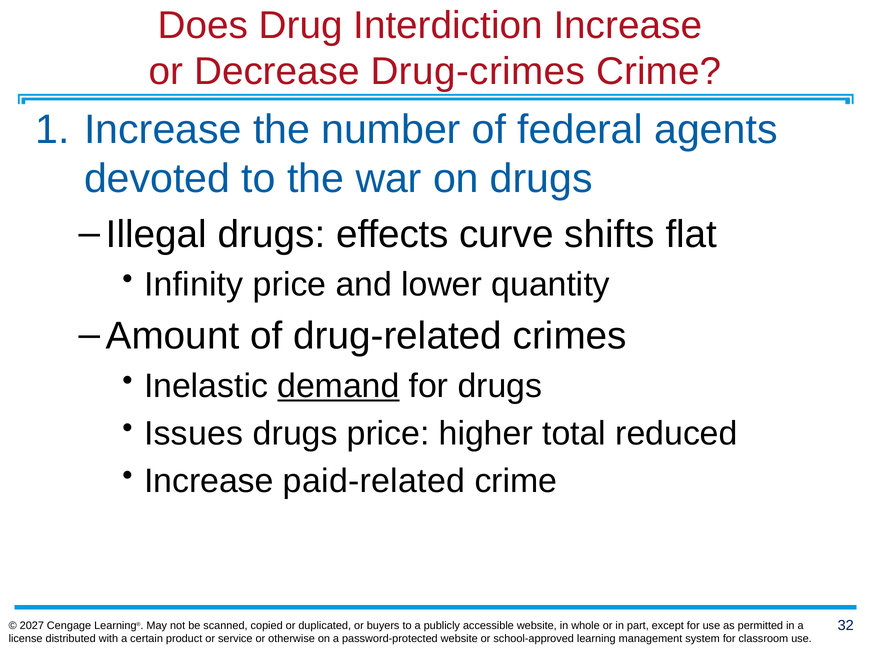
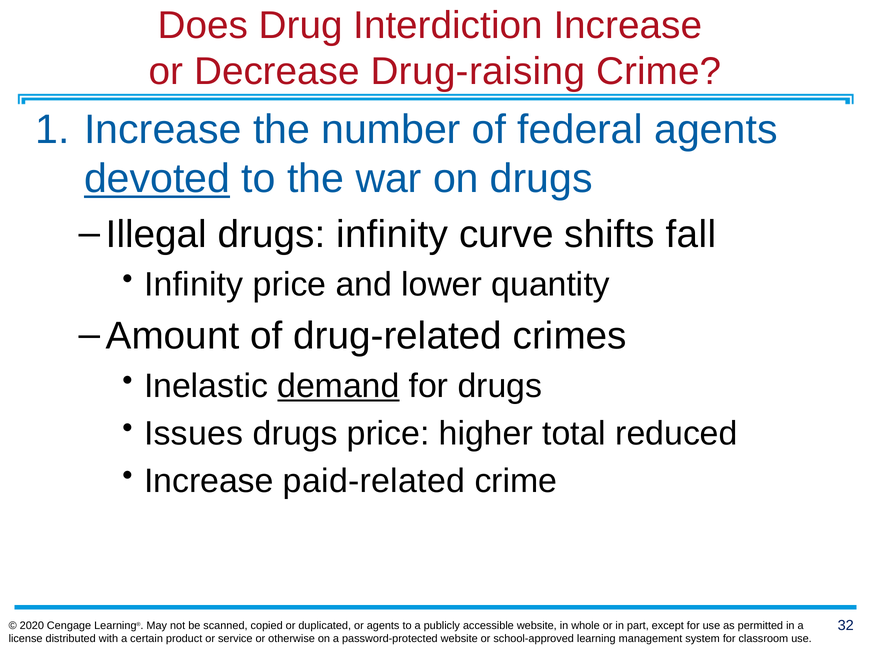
Drug-crimes: Drug-crimes -> Drug-raising (478, 72)
devoted underline: none -> present (157, 179)
drugs effects: effects -> infinity (392, 234)
flat: flat -> fall (691, 234)
2027: 2027 -> 2020 (32, 626)
or buyers: buyers -> agents (383, 626)
